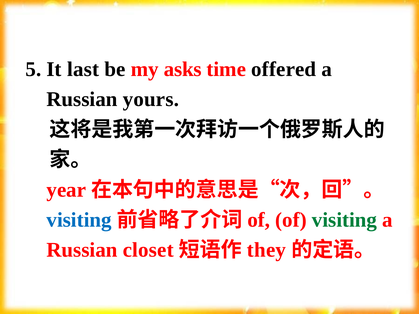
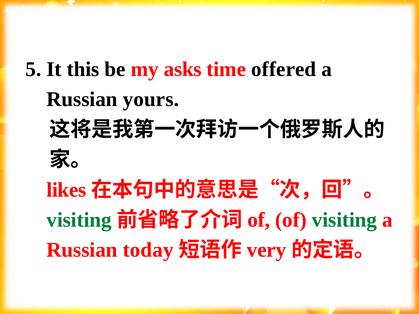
last: last -> this (83, 69)
year: year -> likes (66, 190)
visiting colour: blue -> green (79, 220)
closet: closet -> today (148, 250)
they: they -> very (267, 250)
